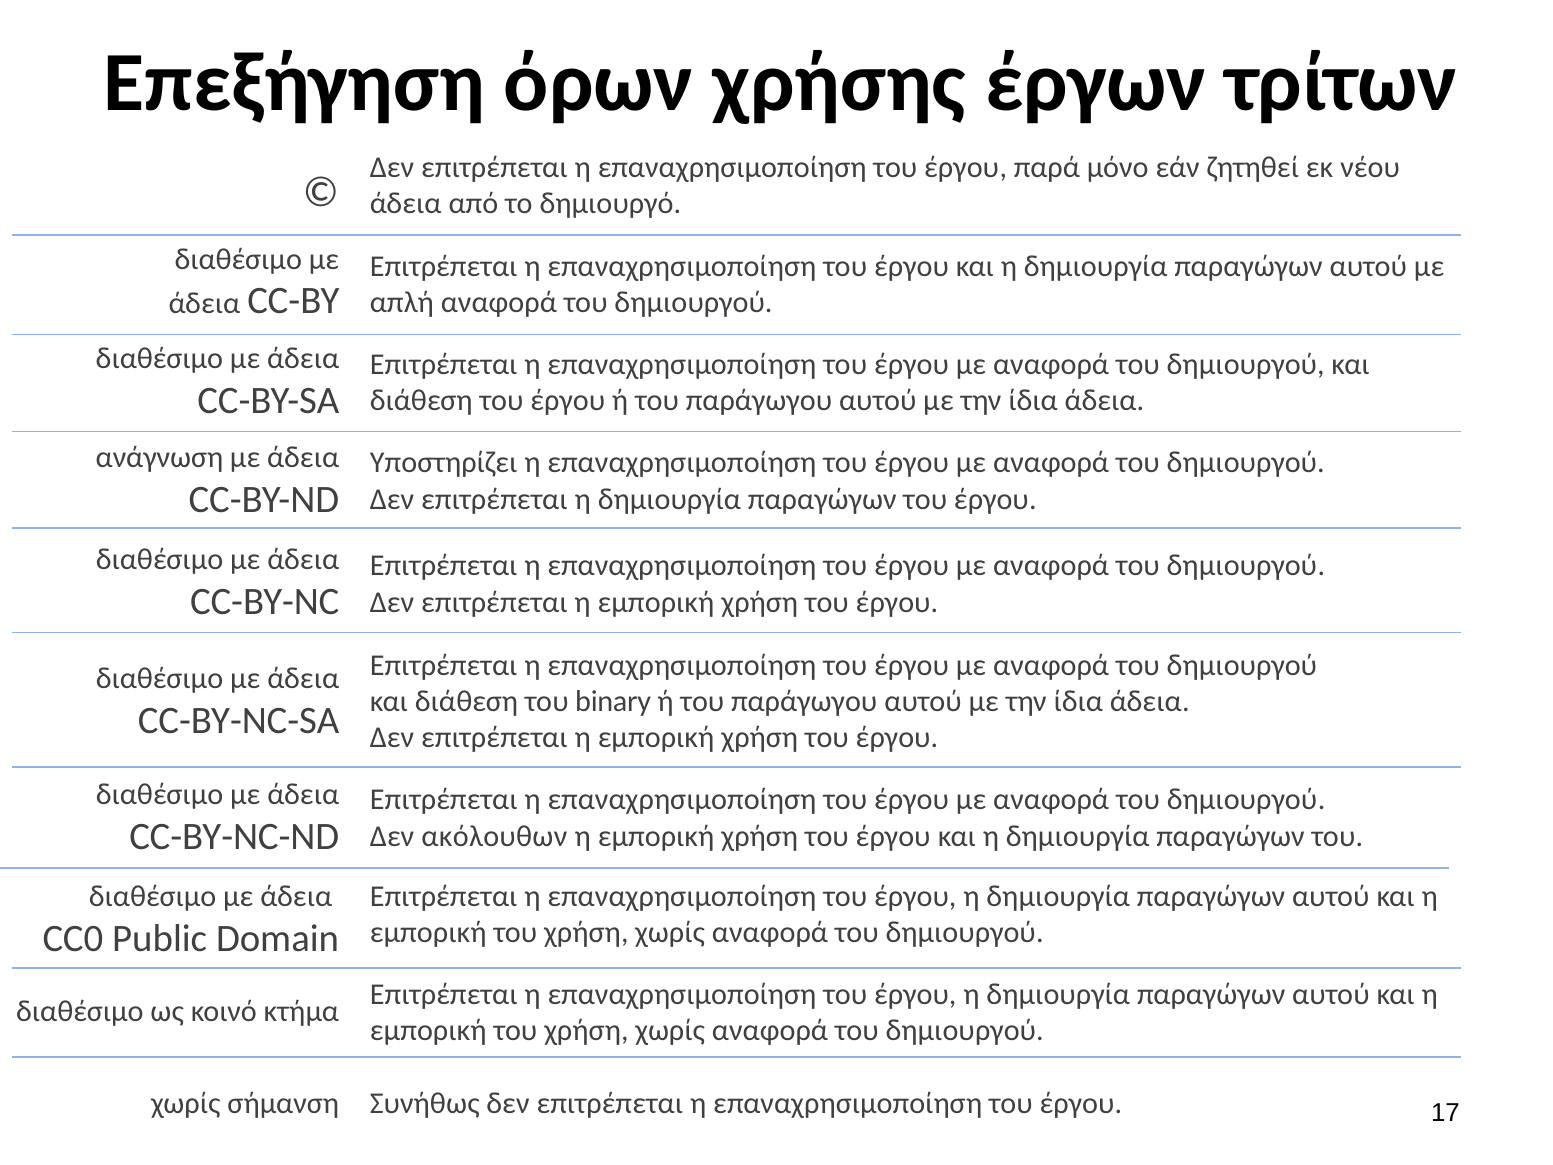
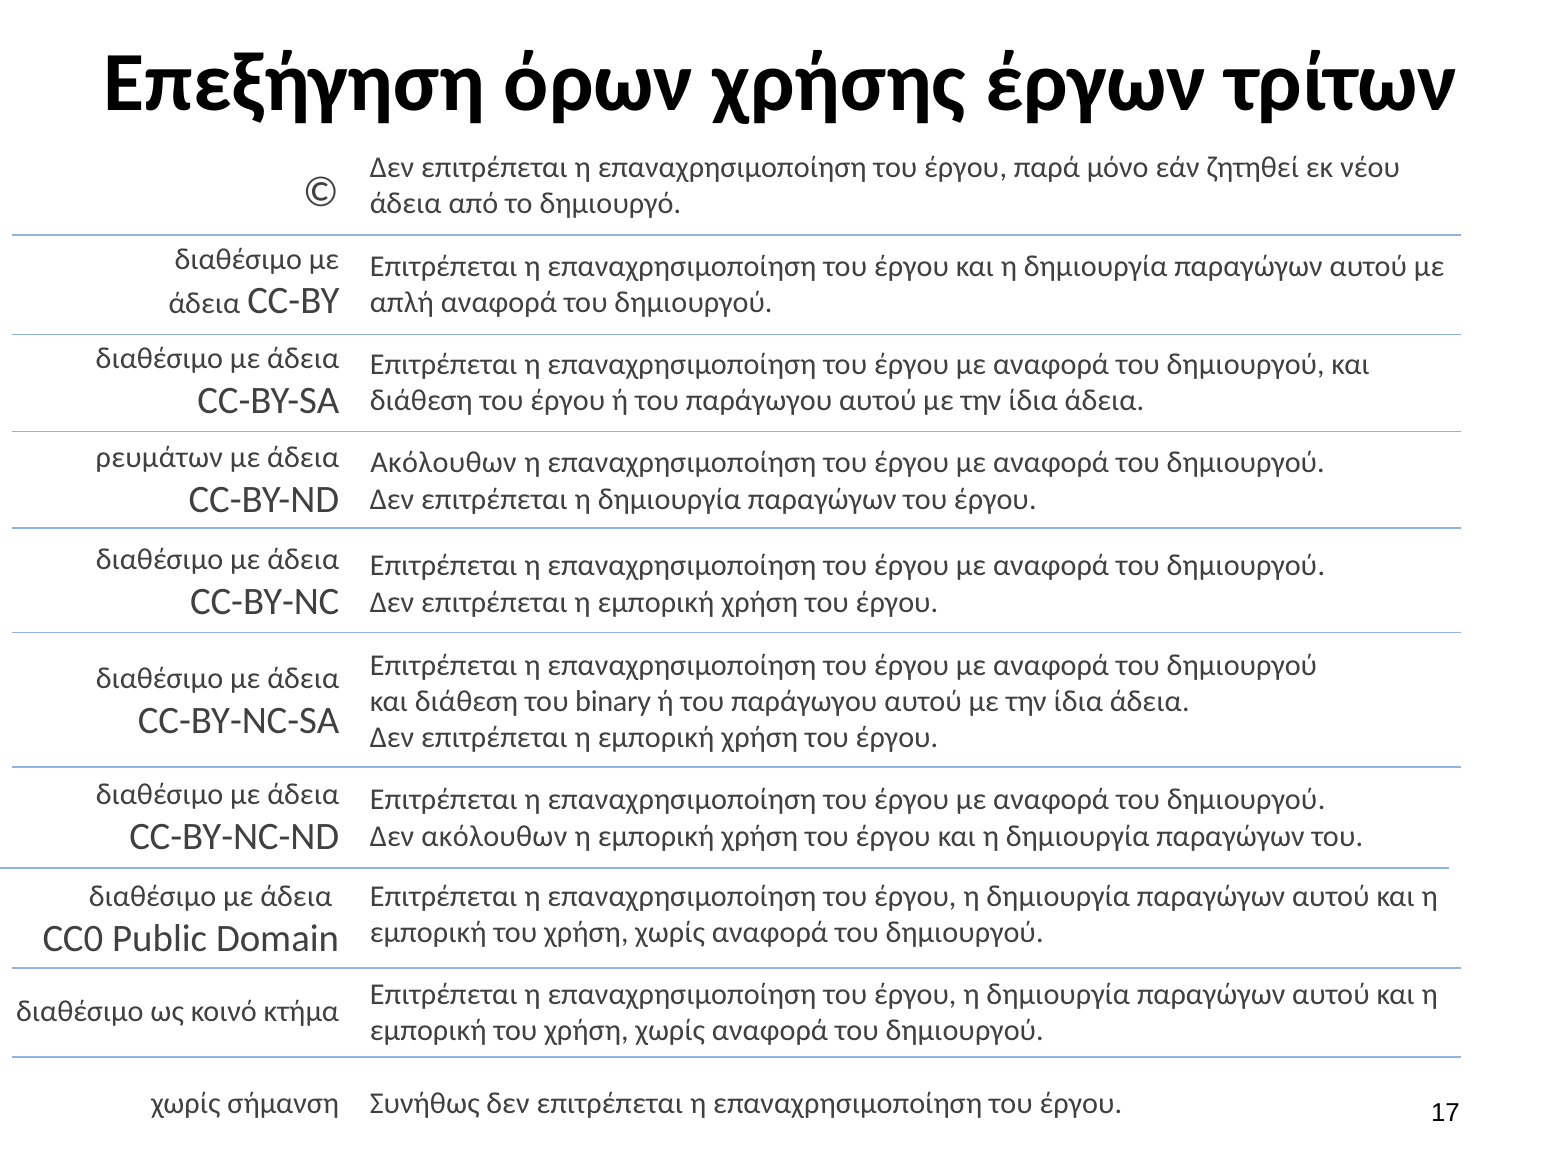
ανάγνωση: ανάγνωση -> ρευμάτων (159, 458)
Υποστηρίζει: Υποστηρίζει -> Ακόλουθων (444, 463)
